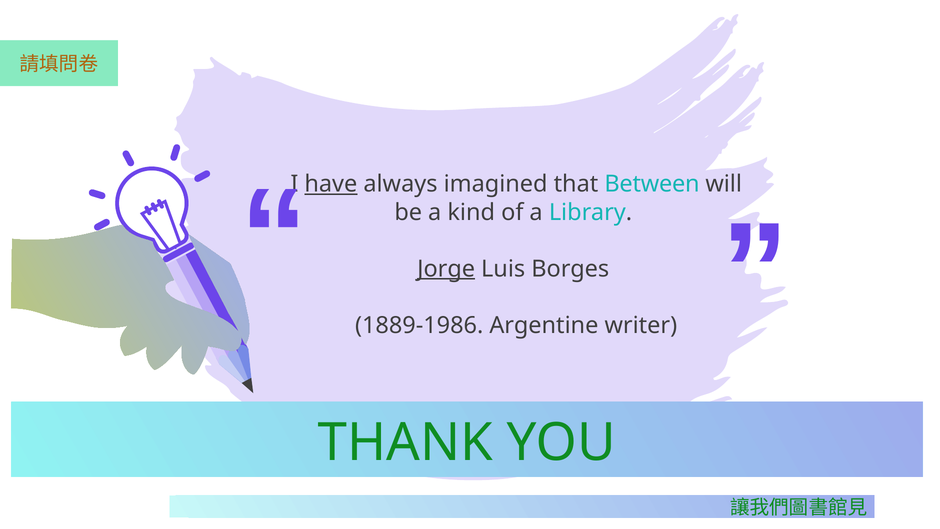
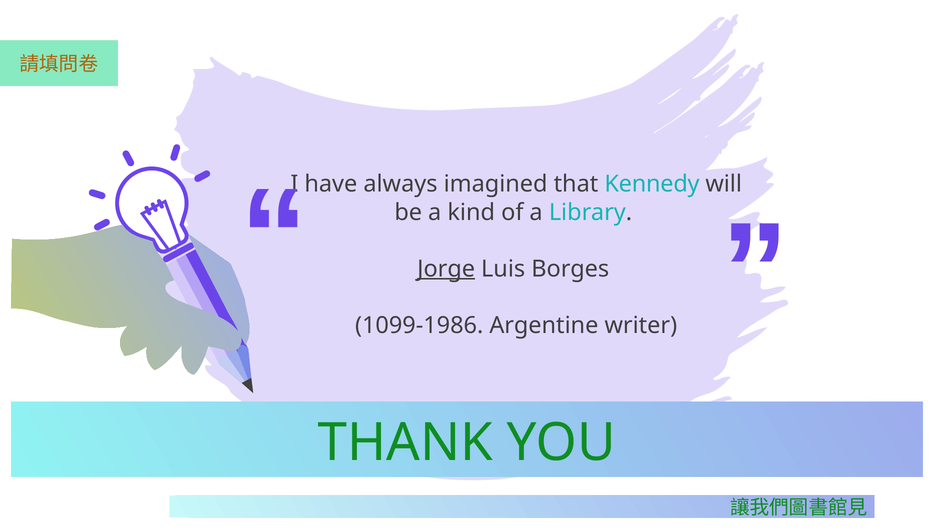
have underline: present -> none (331, 184)
Between: Between -> Kennedy (652, 184)
1889-1986: 1889-1986 -> 1099-1986 (419, 325)
